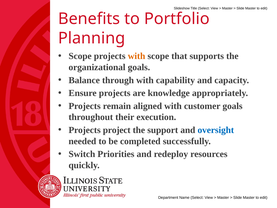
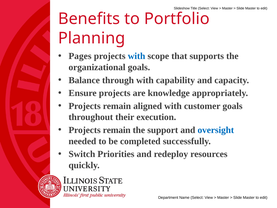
Scope: Scope -> Pages (80, 56)
with colour: orange -> blue (137, 56)
project: project -> remain (117, 130)
